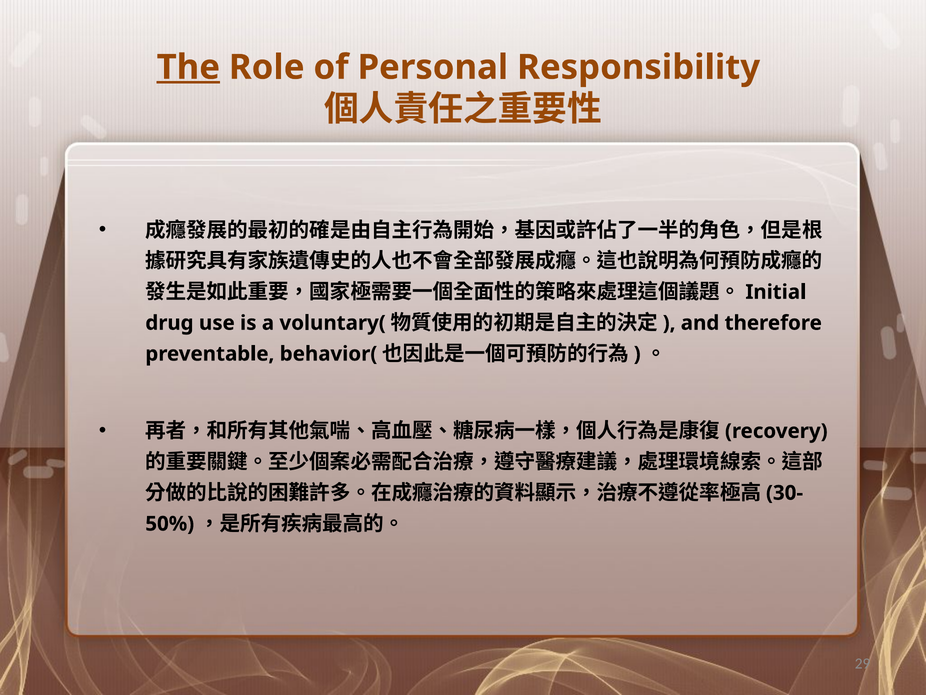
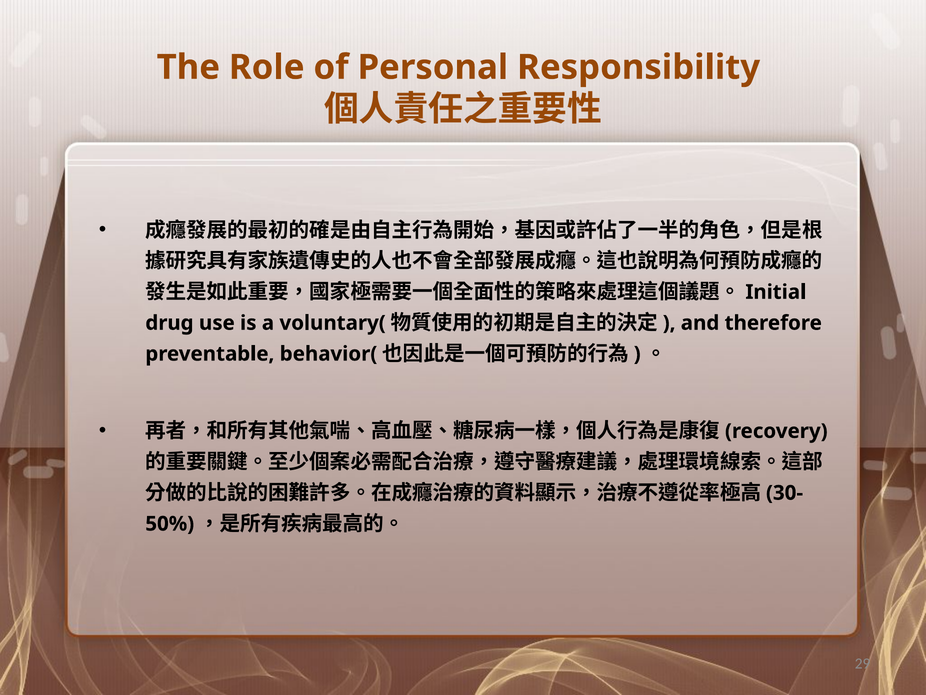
The underline: present -> none (188, 67)
